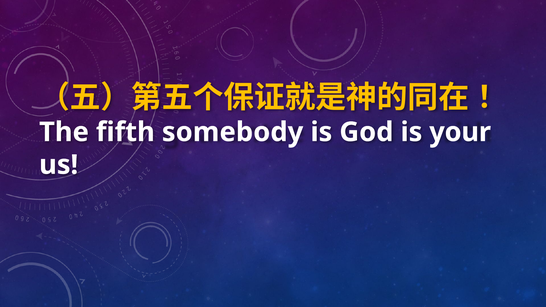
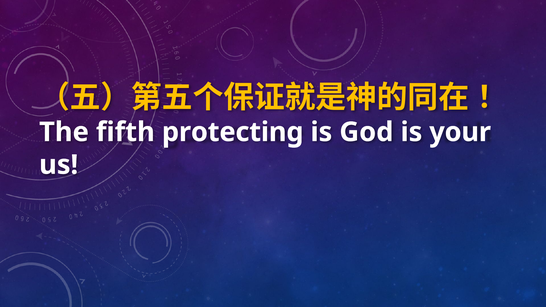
somebody: somebody -> protecting (233, 132)
